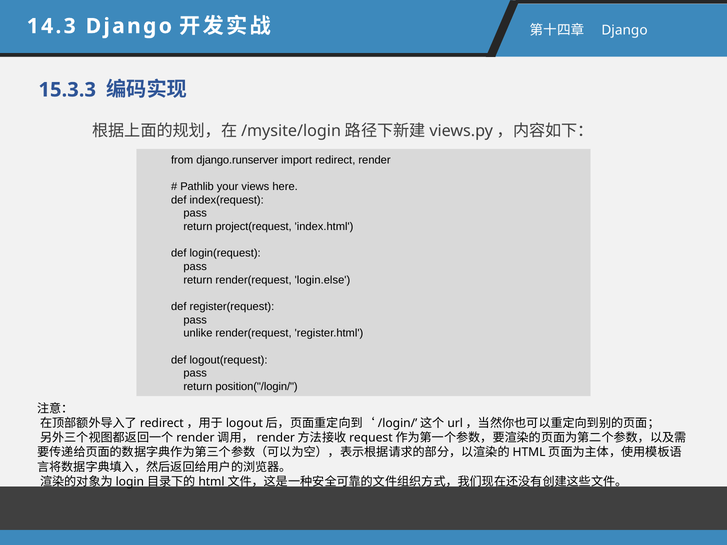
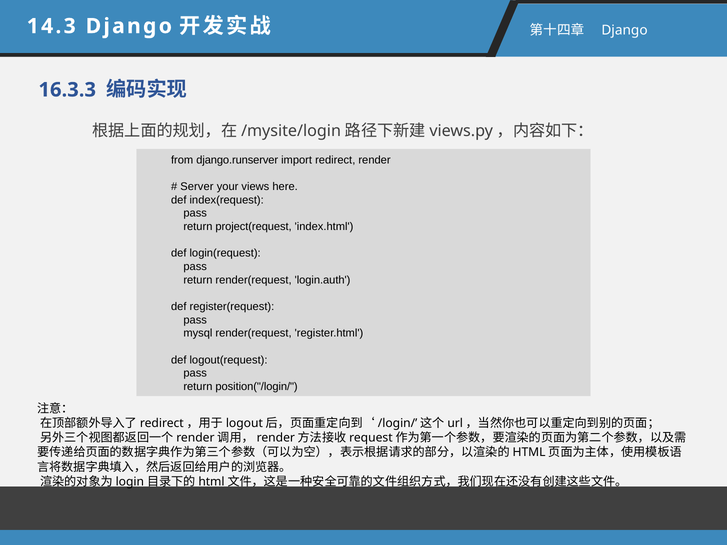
15.3.3: 15.3.3 -> 16.3.3 (67, 90)
Pathlib: Pathlib -> Server (197, 187)
login.else: login.else -> login.auth (323, 280)
unlike: unlike -> mysql (198, 333)
